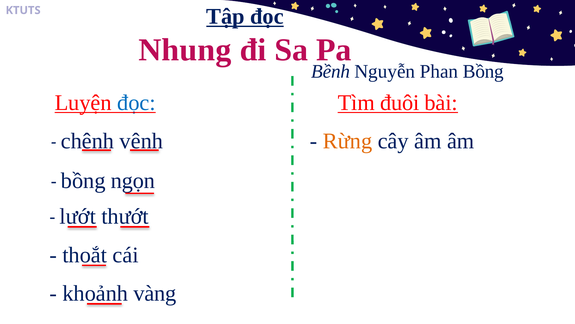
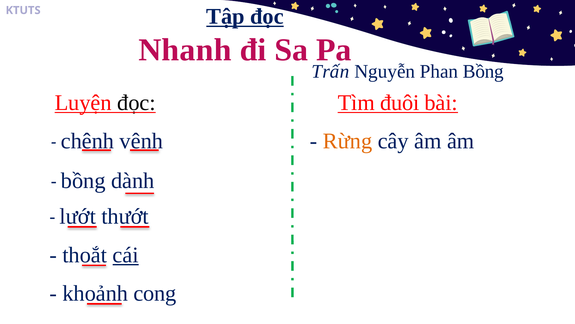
Nhung: Nhung -> Nhanh (185, 50)
Bềnh: Bềnh -> Trấn (330, 71)
đọc colour: blue -> black (136, 103)
ngọn: ngọn -> dành (133, 180)
cái underline: none -> present (126, 255)
vàng: vàng -> cong (155, 293)
